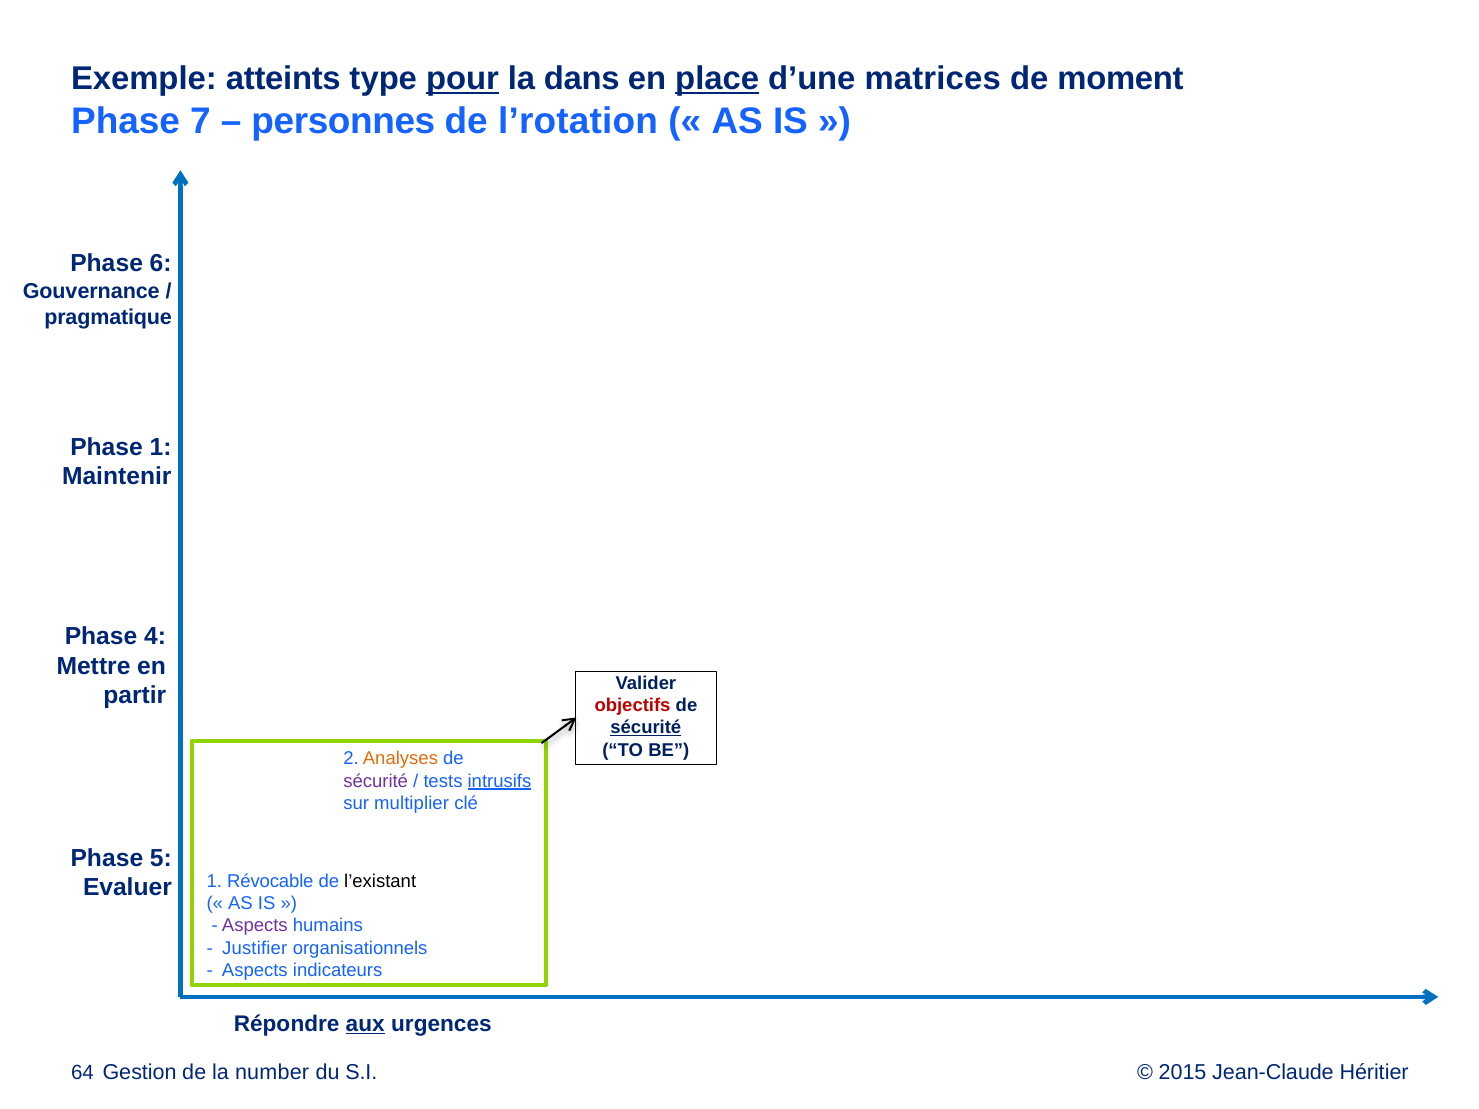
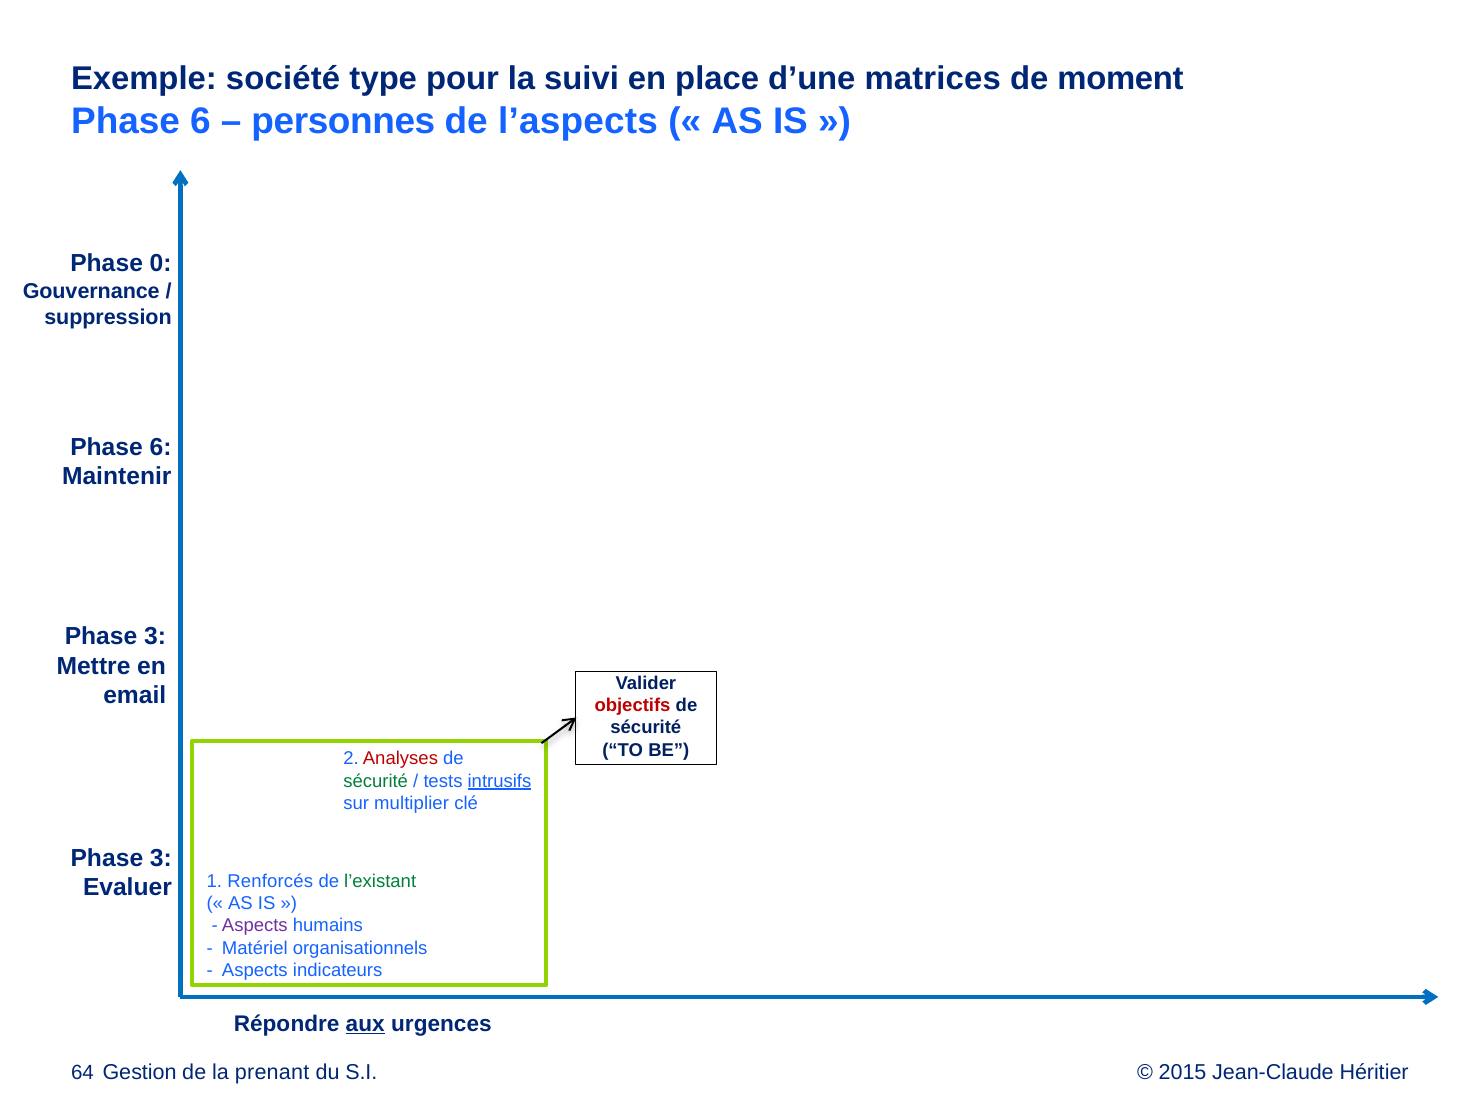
atteints: atteints -> société (283, 79)
pour underline: present -> none (462, 79)
dans: dans -> suivi (582, 79)
place underline: present -> none (717, 79)
7: 7 -> 6 (200, 121)
l’rotation: l’rotation -> l’aspects (578, 121)
6: 6 -> 0 (161, 264)
pragmatique: pragmatique -> suppression (108, 317)
1: 1 -> 6 (161, 447)
4: 4 -> 3 (155, 637)
partir: partir -> email (135, 696)
sécurité underline: present -> none (646, 728)
Analyses colour: orange -> red (400, 759)
sécurité colour: purple -> green (376, 781)
5: 5 -> 3 (161, 858)
Révocable: Révocable -> Renforcés (270, 881)
l’existant colour: black -> green (380, 881)
Justifier: Justifier -> Matériel (255, 948)
number: number -> prenant (272, 1072)
